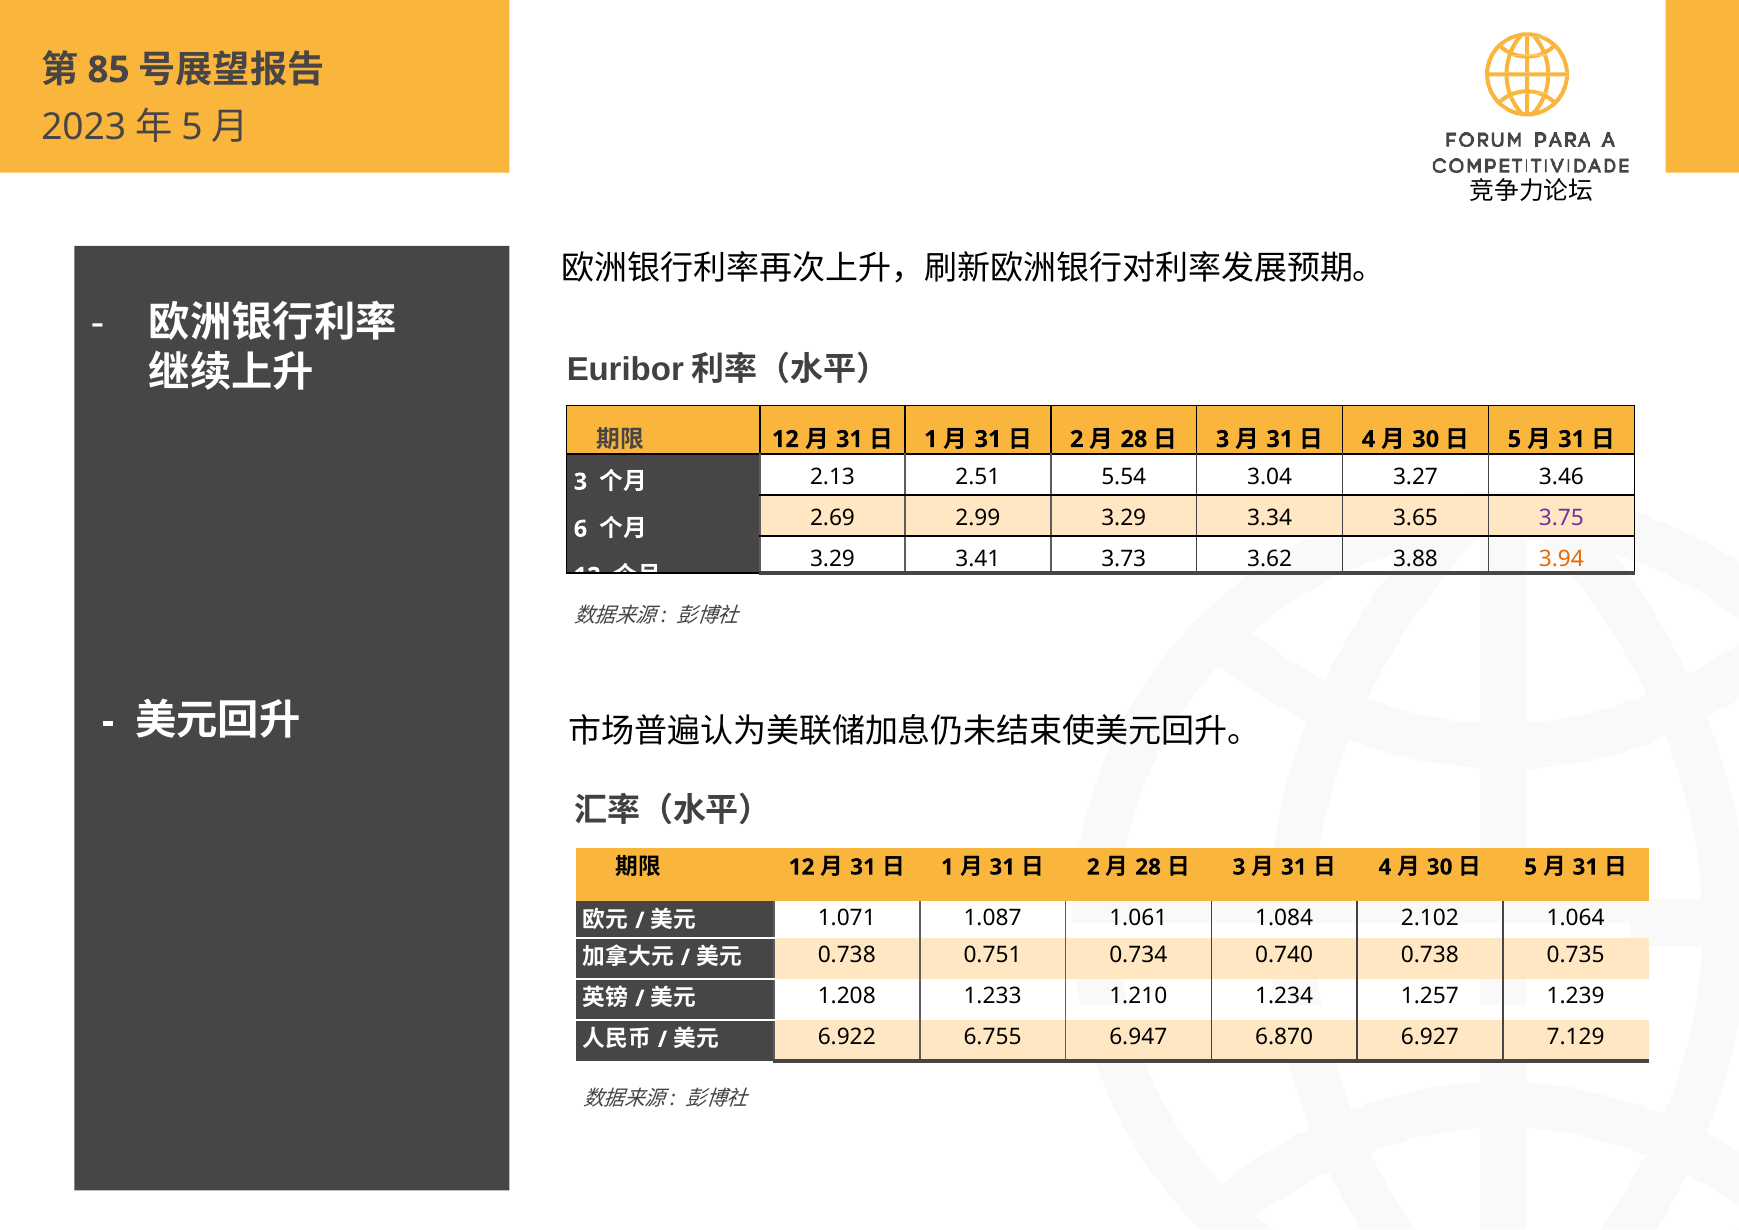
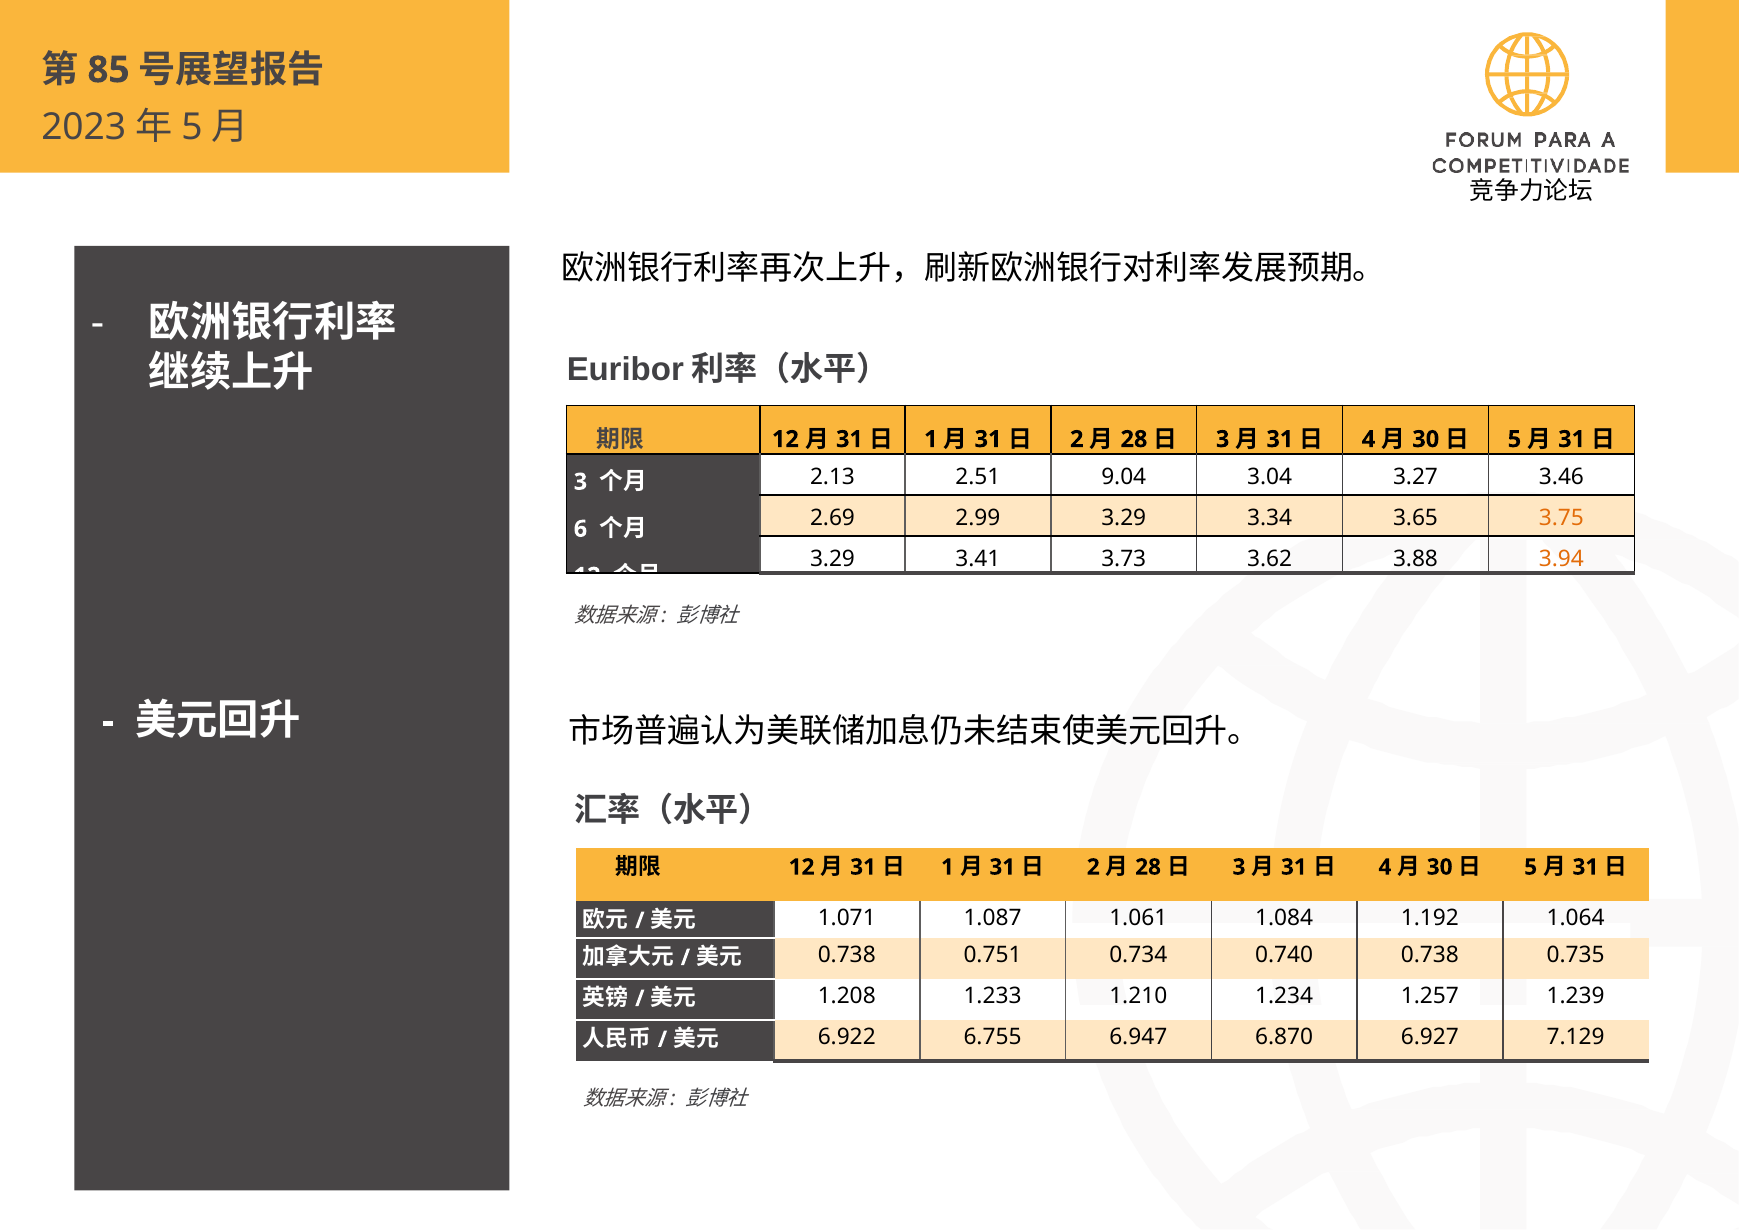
5.54: 5.54 -> 9.04 (1124, 477)
3.75 colour: purple -> orange (1561, 518)
2.102: 2.102 -> 1.192 (1430, 918)
